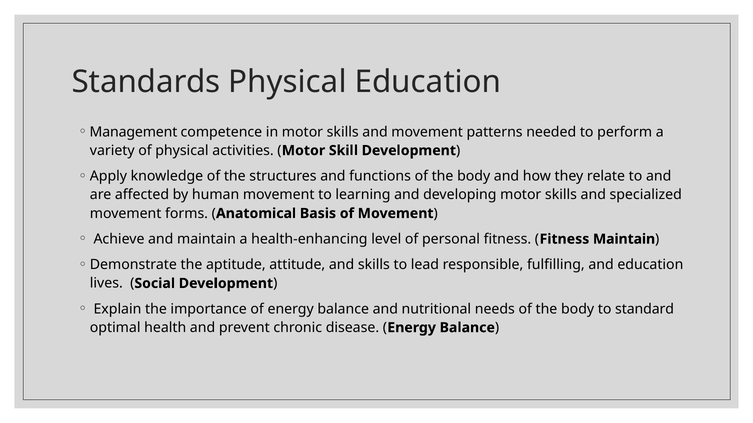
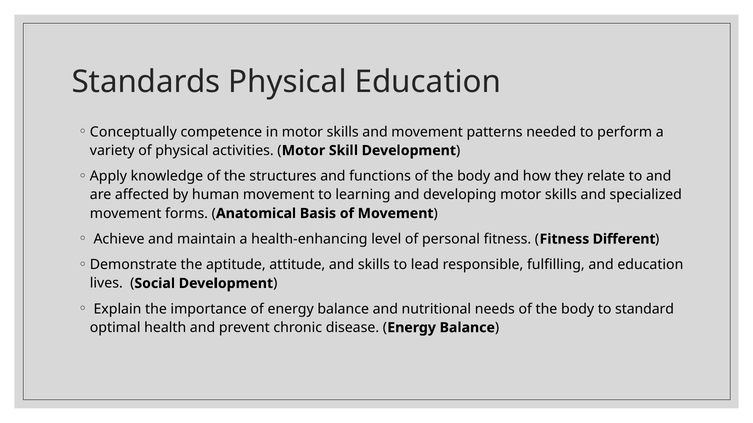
Management: Management -> Conceptually (133, 132)
Fitness Maintain: Maintain -> Different (624, 239)
